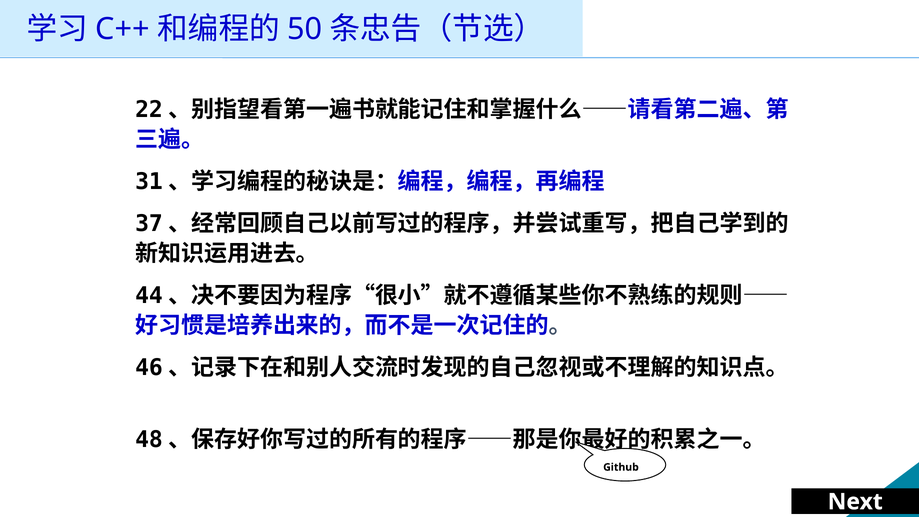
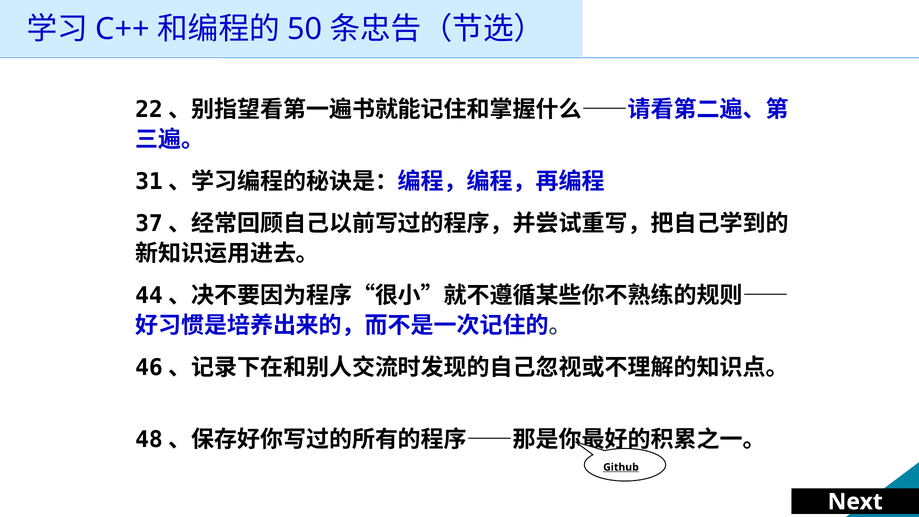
Github underline: none -> present (621, 467)
